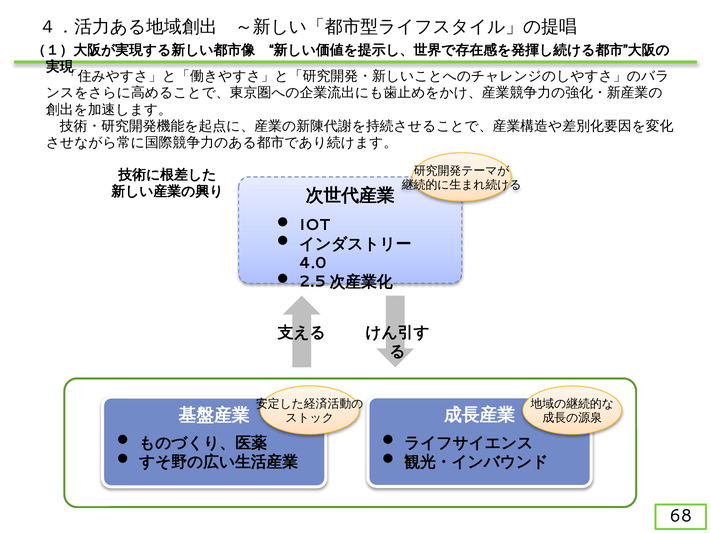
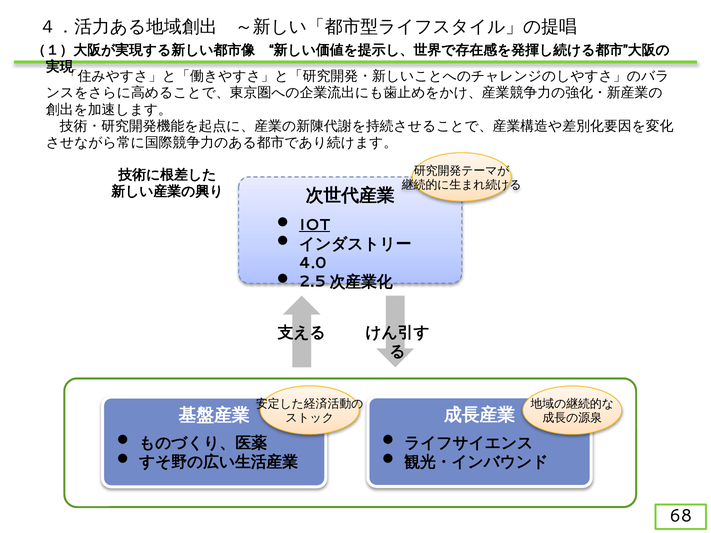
IOT underline: none -> present (314, 225)
